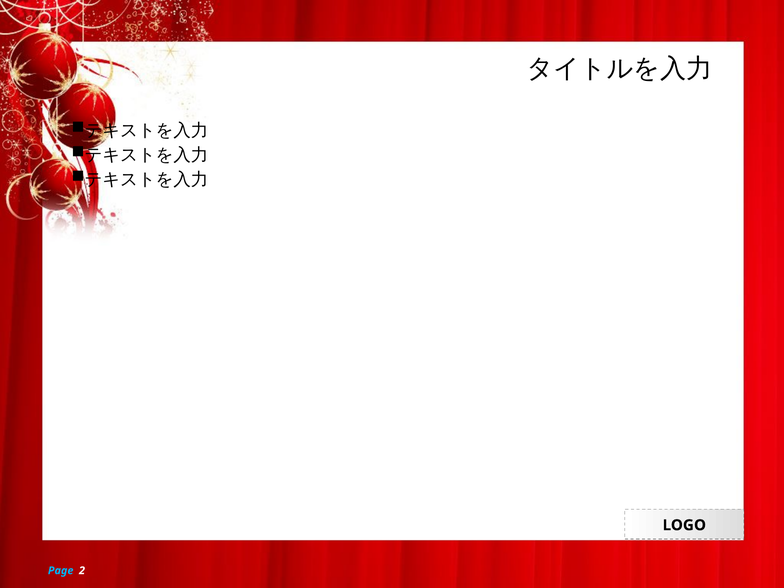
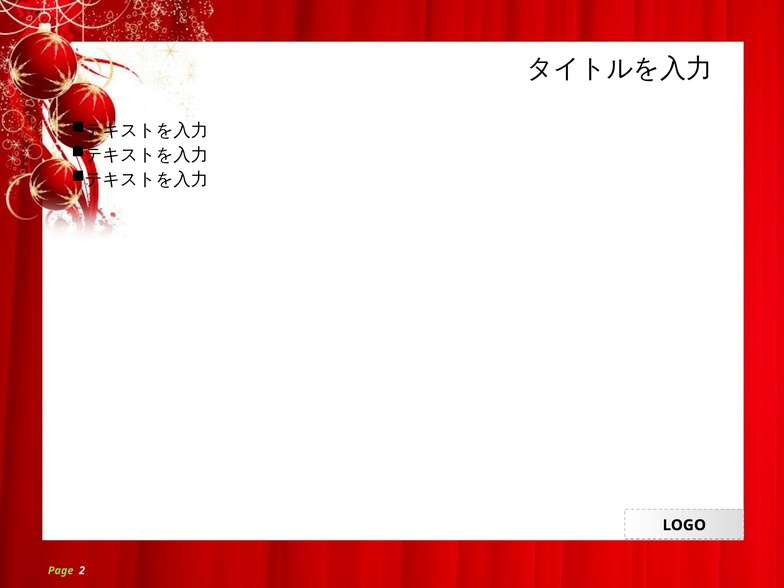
Page colour: light blue -> light green (61, 571)
